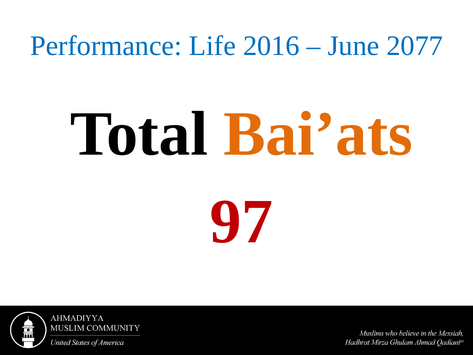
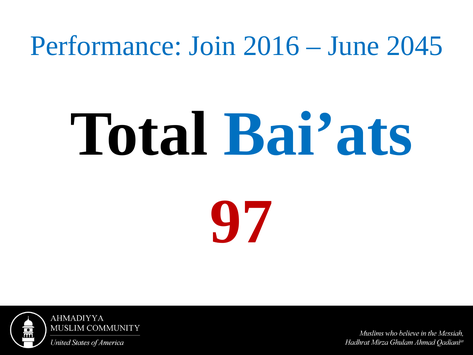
Life: Life -> Join (212, 46)
2077: 2077 -> 2045 (415, 46)
Bai’ats colour: orange -> blue (318, 134)
